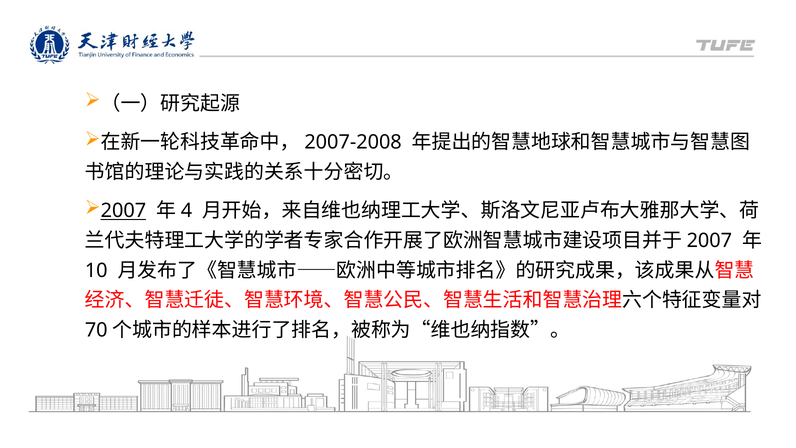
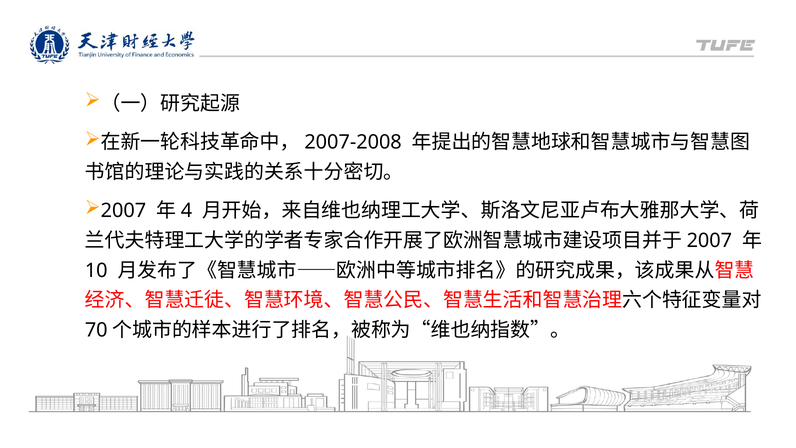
2007 underline: present -> none (123, 211)
